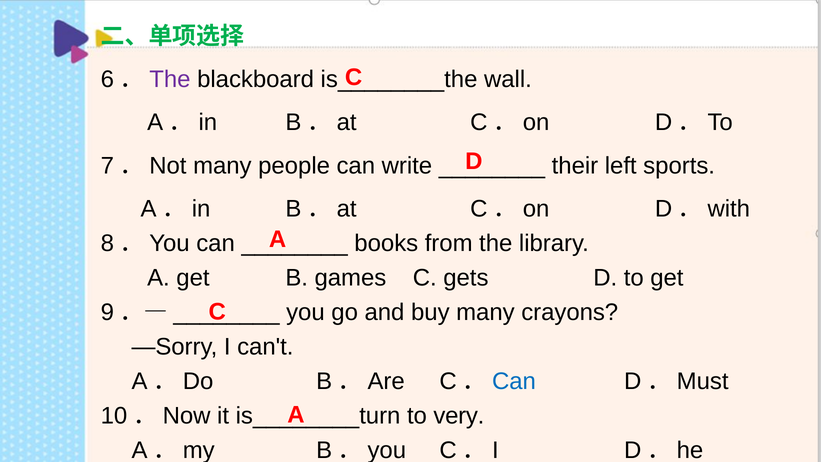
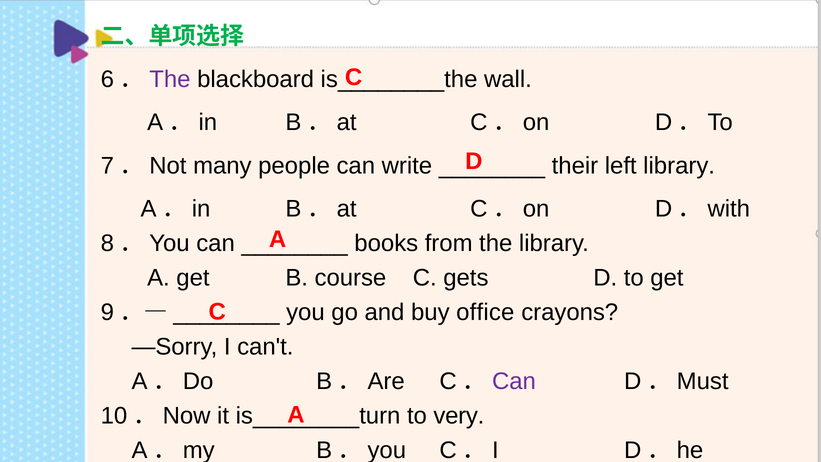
left sports: sports -> library (679, 166)
games: games -> course (350, 278)
buy many: many -> office (485, 312)
Can colour: blue -> purple (514, 381)
